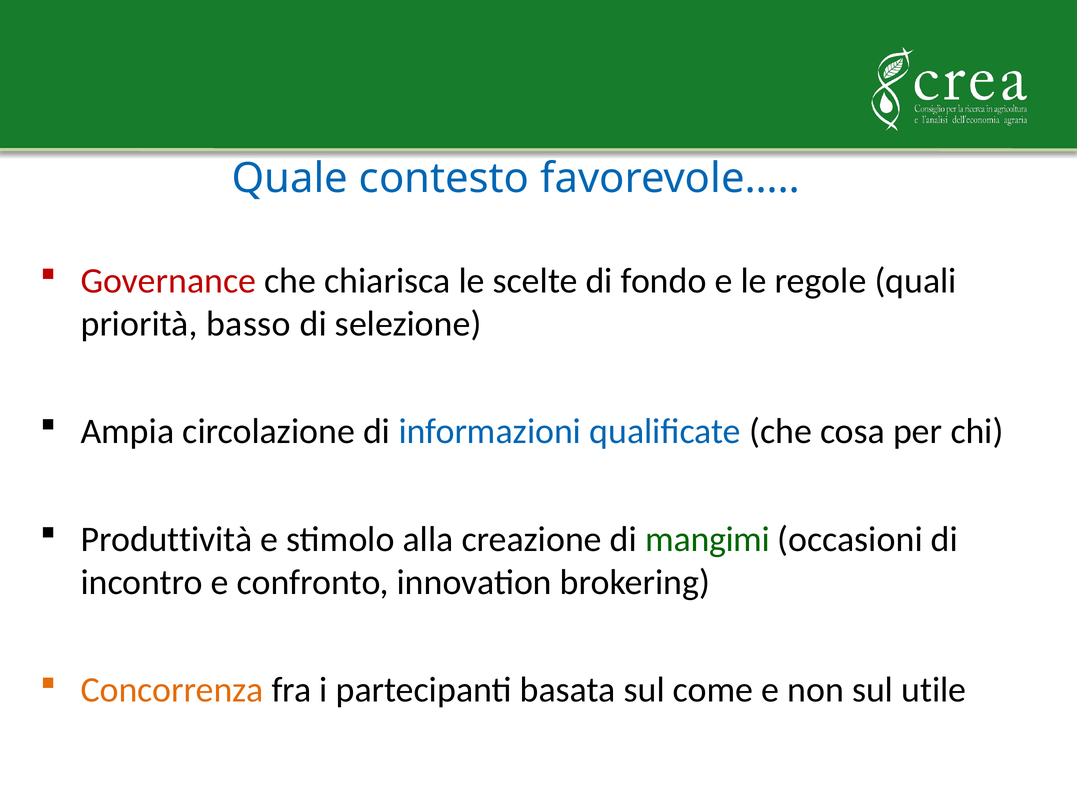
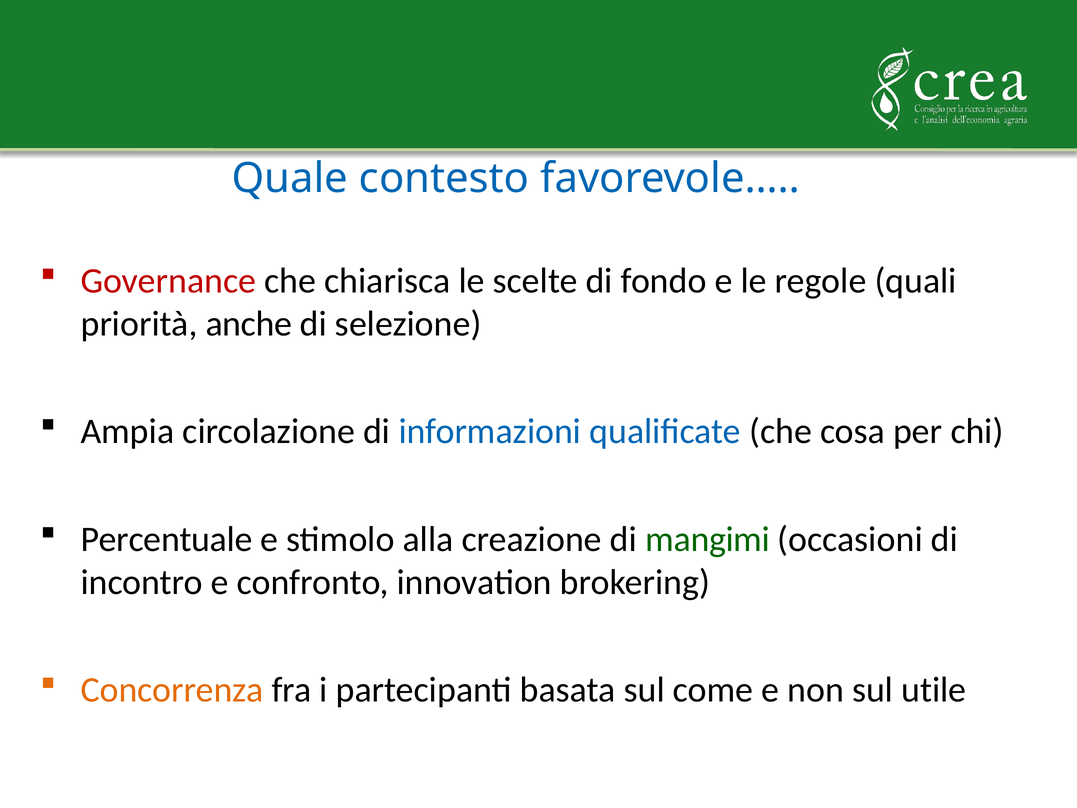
basso: basso -> anche (249, 324)
Produttività: Produttività -> Percentuale (167, 539)
